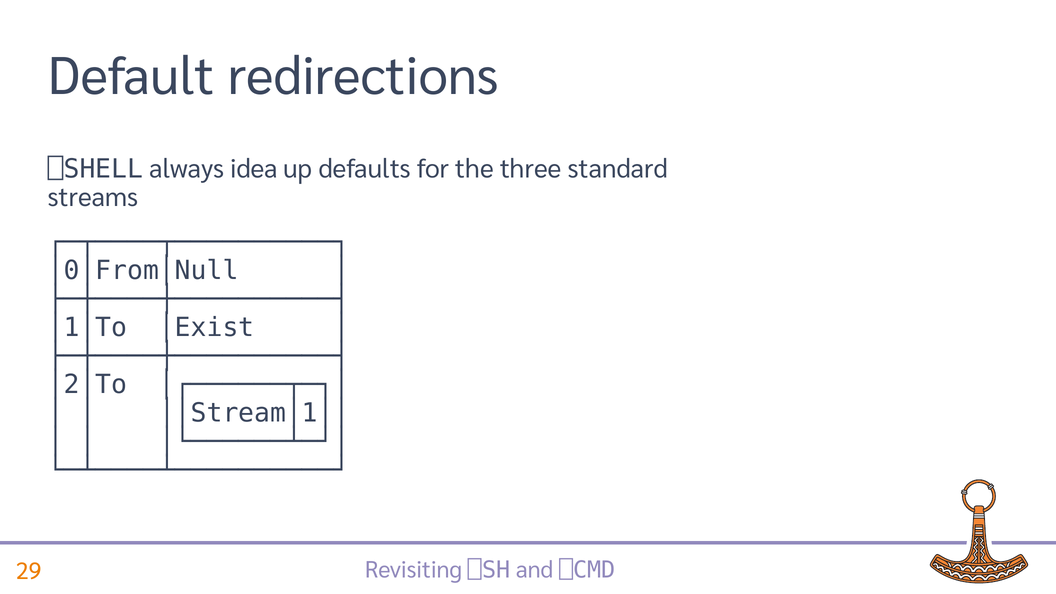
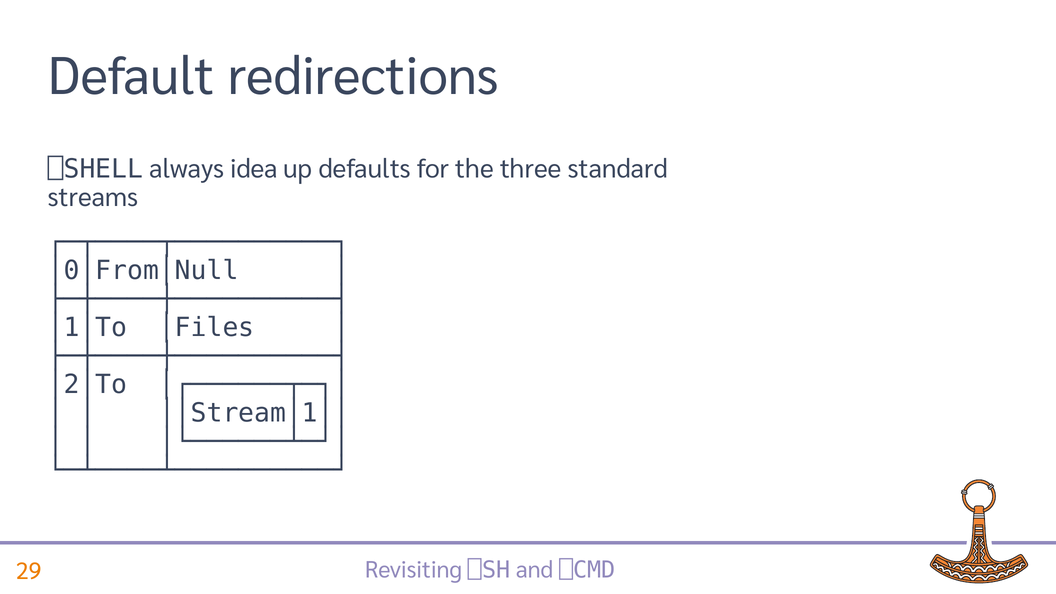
│Exist: │Exist -> │Files (207, 327)
